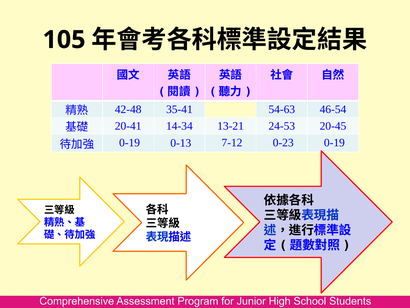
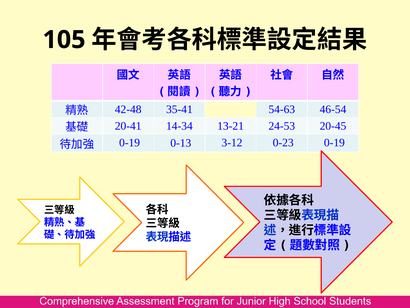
7-12: 7-12 -> 3-12 (232, 142)
